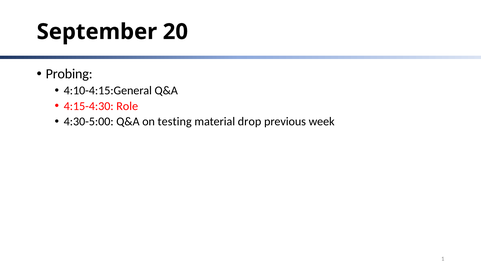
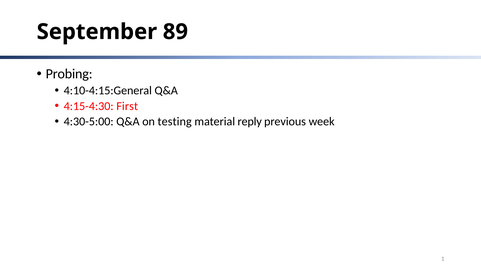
20: 20 -> 89 (175, 32)
Role: Role -> First (127, 106)
drop: drop -> reply (250, 121)
